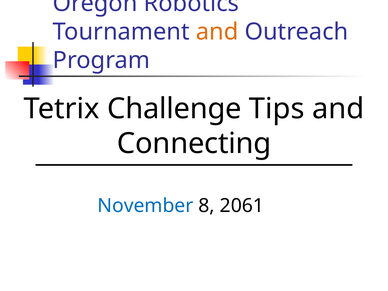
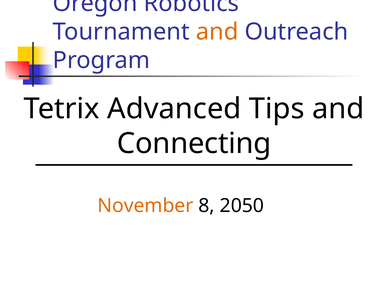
Challenge: Challenge -> Advanced (174, 109)
November colour: blue -> orange (145, 206)
2061: 2061 -> 2050 (242, 206)
